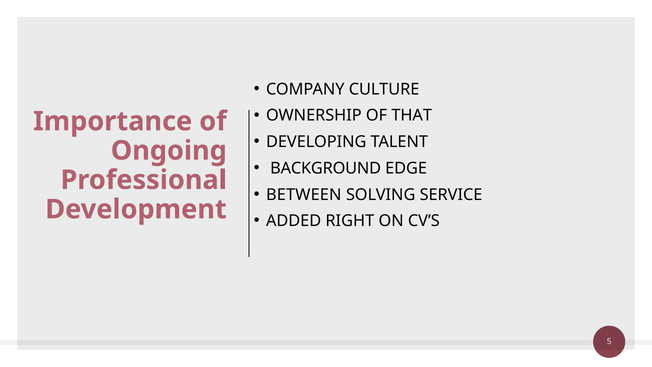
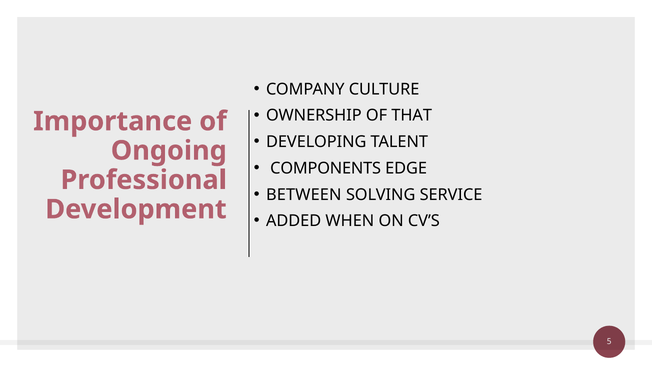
BACKGROUND: BACKGROUND -> COMPONENTS (326, 168)
RIGHT: RIGHT -> WHEN (350, 221)
